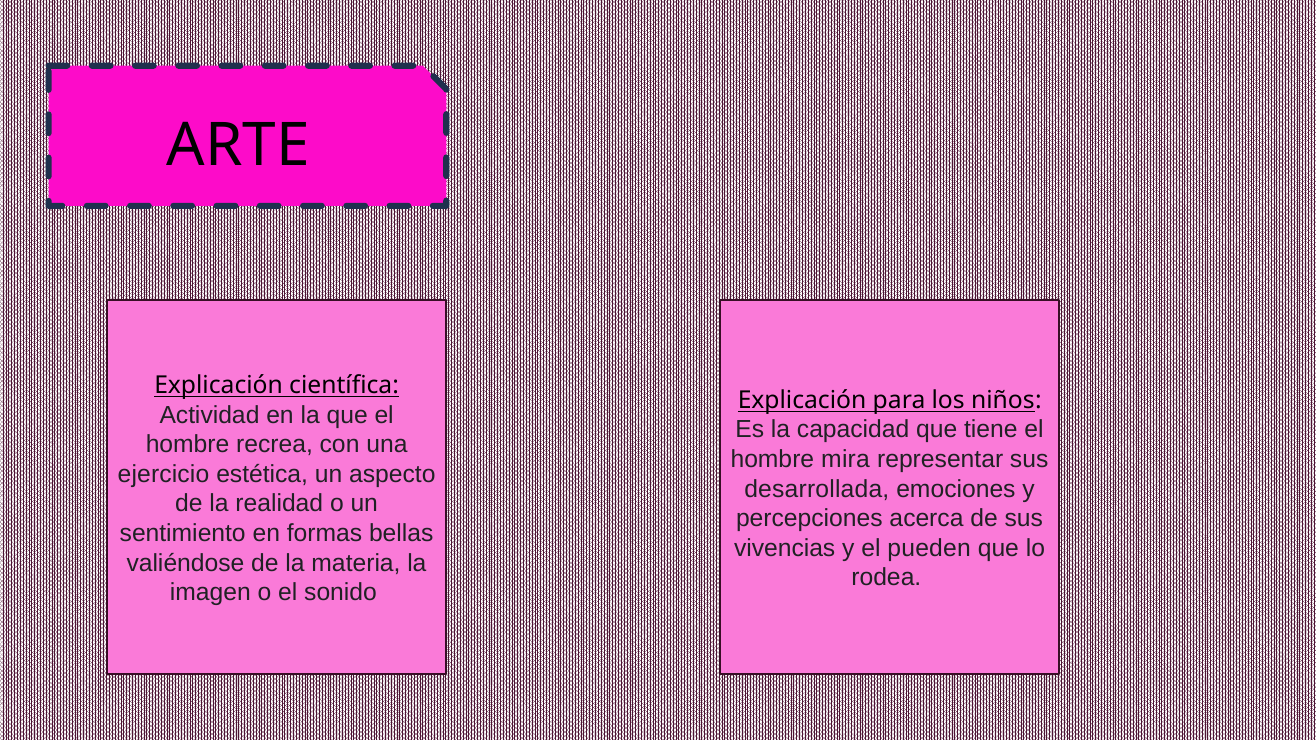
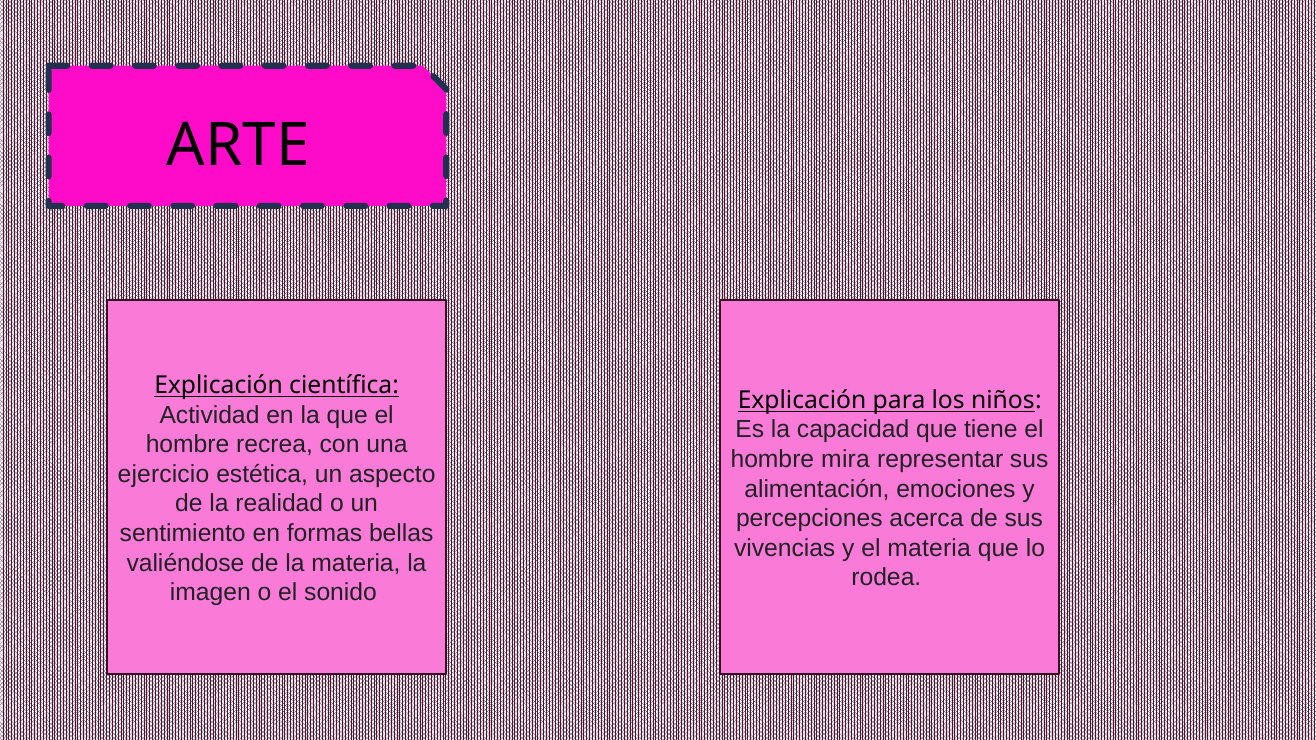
desarrollada: desarrollada -> alimentación (817, 489)
el pueden: pueden -> materia (929, 548)
